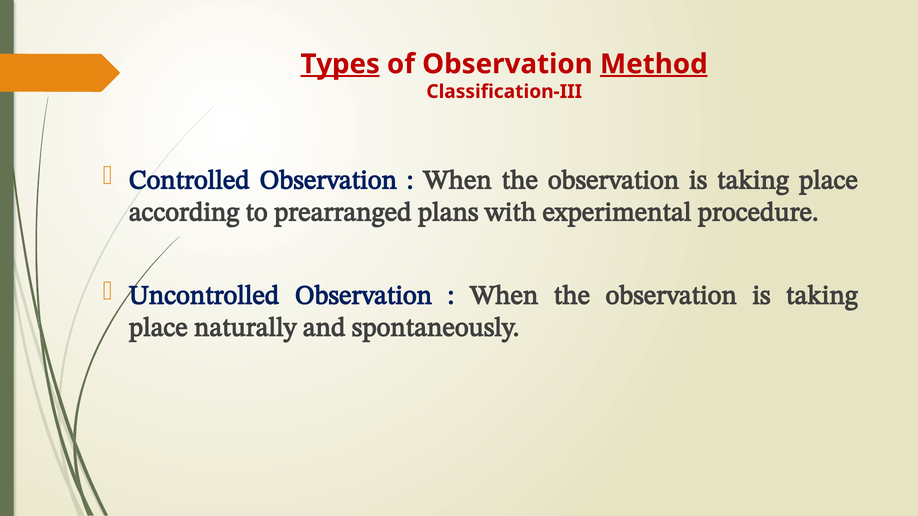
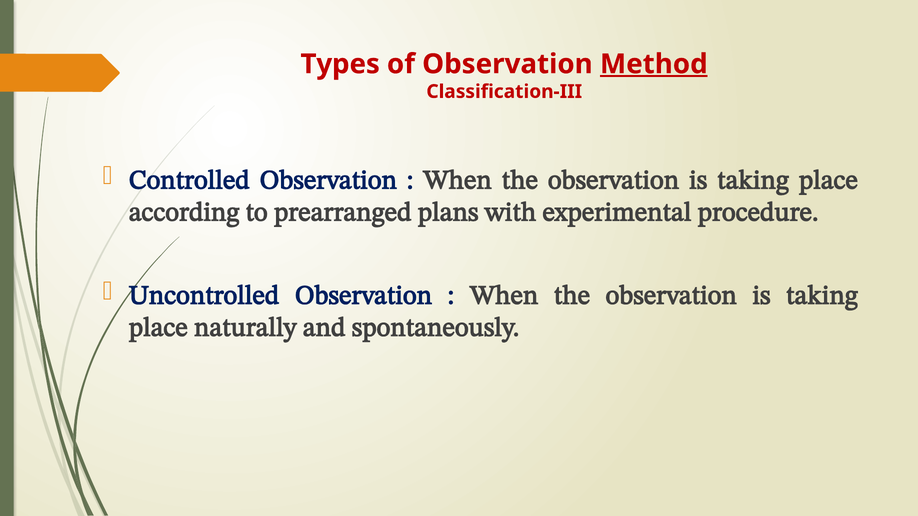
Types underline: present -> none (340, 64)
